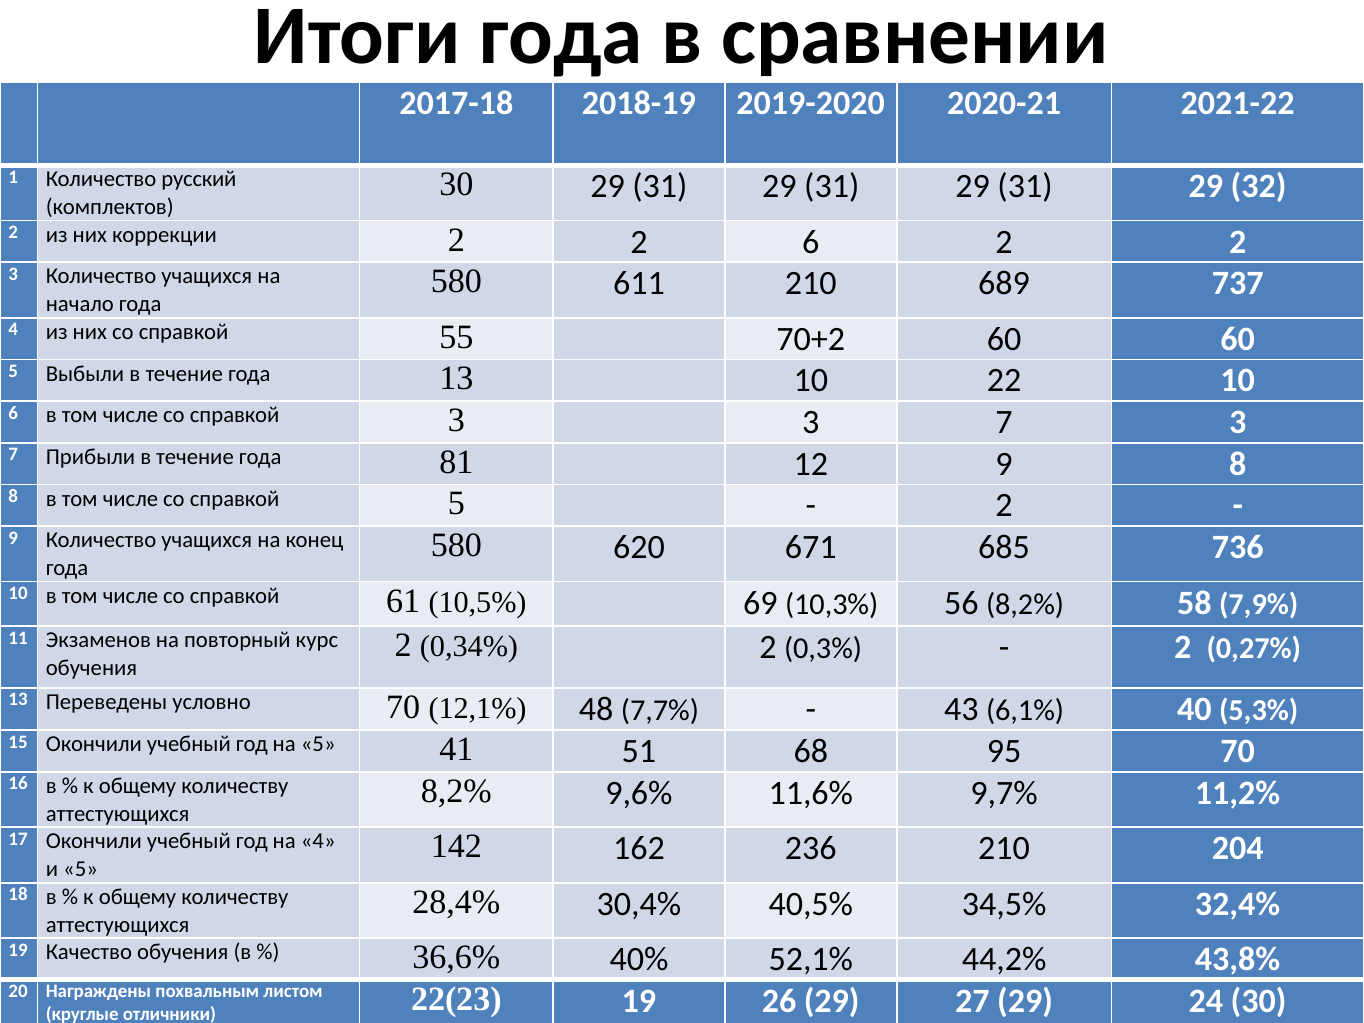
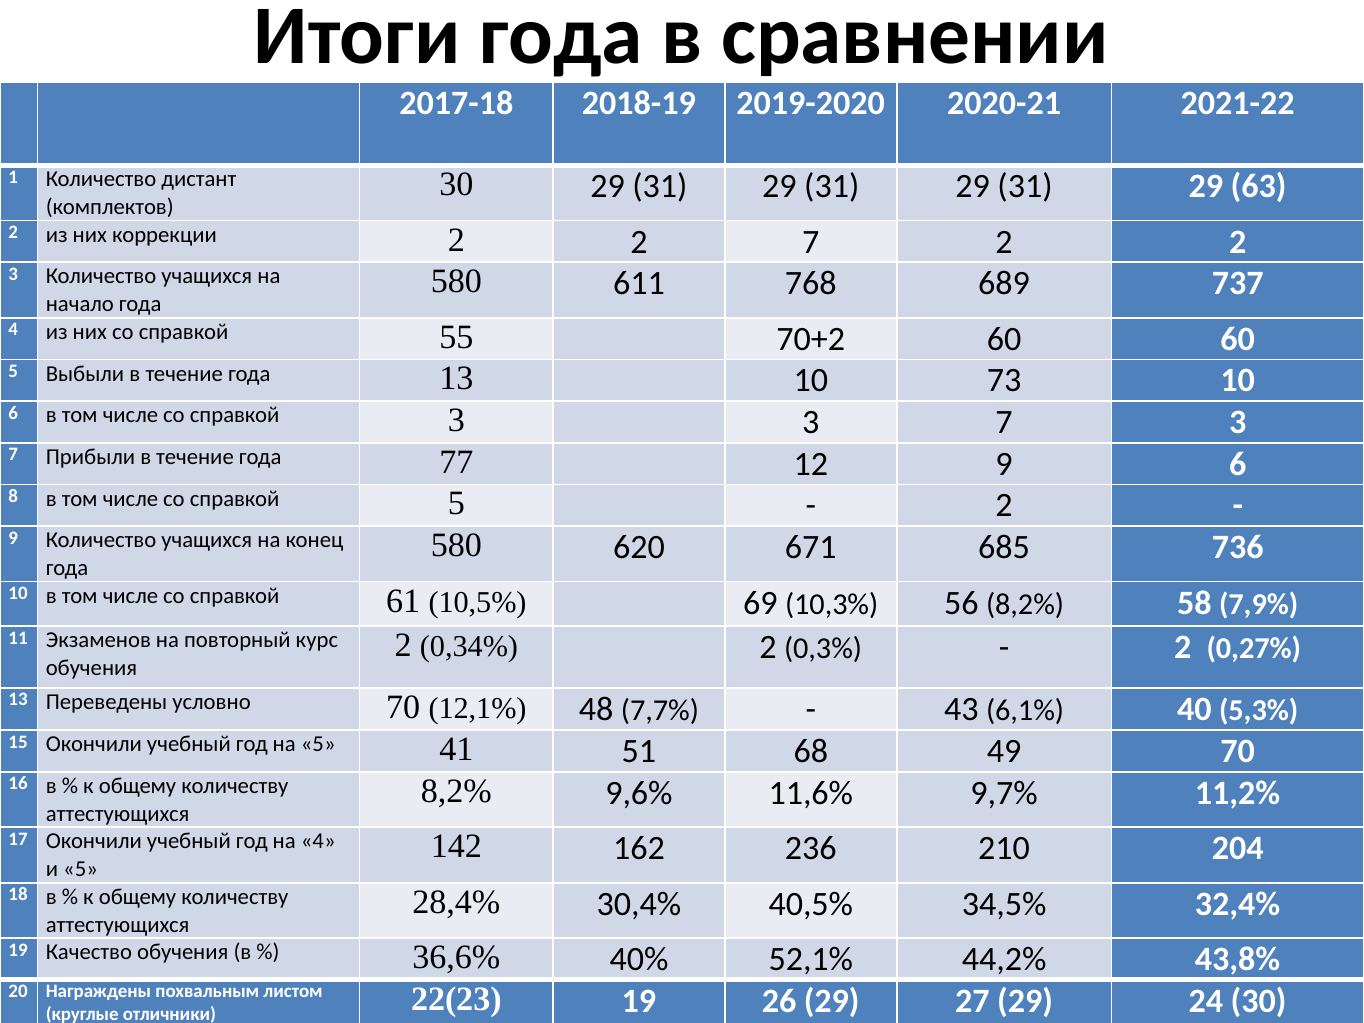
32: 32 -> 63 (1259, 186)
русский: русский -> дистант (199, 179)
2 6: 6 -> 7 (811, 242)
611 210: 210 -> 768 (811, 284)
22: 22 -> 73 (1004, 381)
81: 81 -> 77 (456, 462)
9 8: 8 -> 6 (1238, 464)
95: 95 -> 49 (1004, 751)
